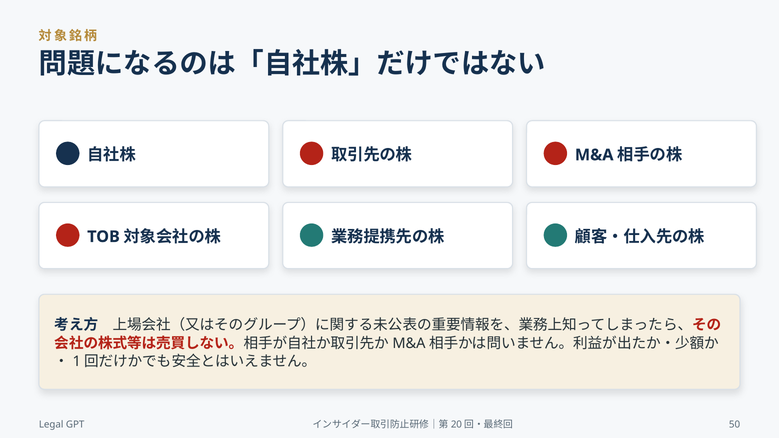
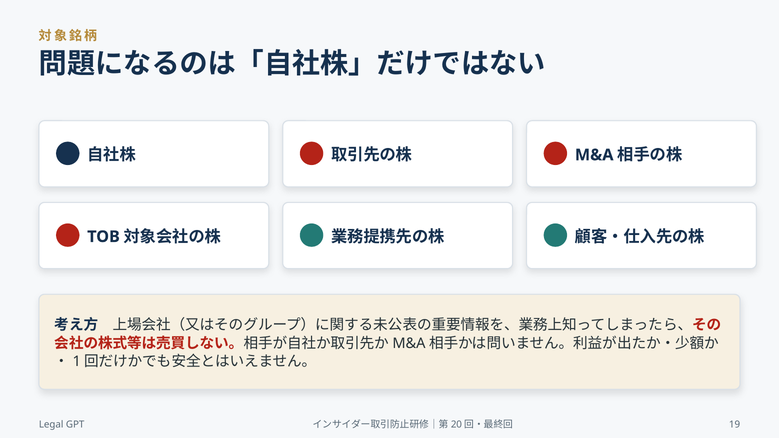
50: 50 -> 19 (735, 425)
